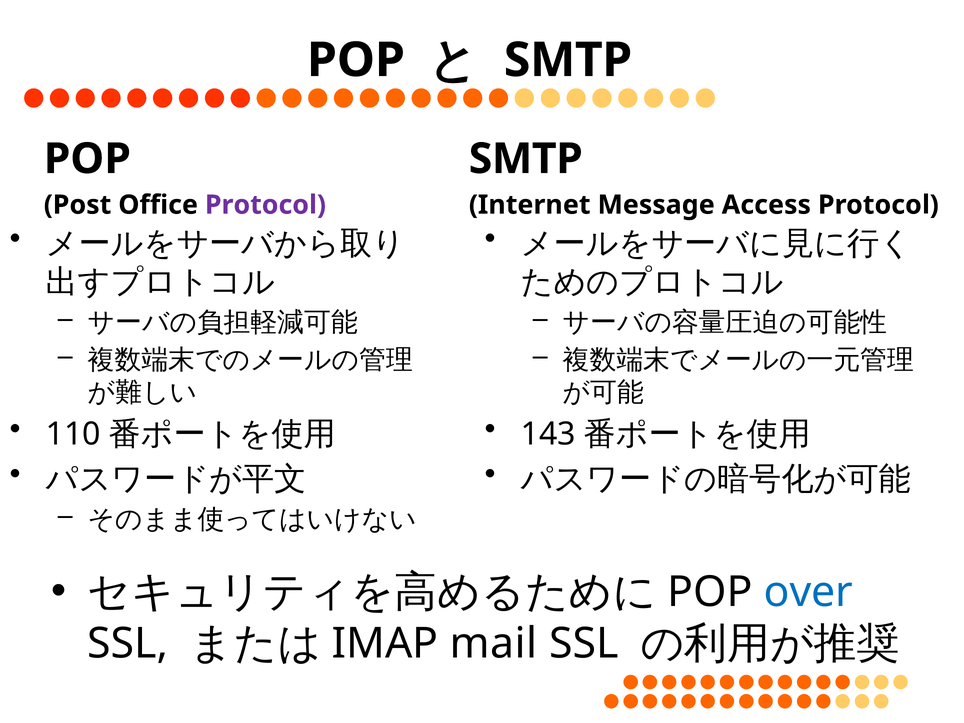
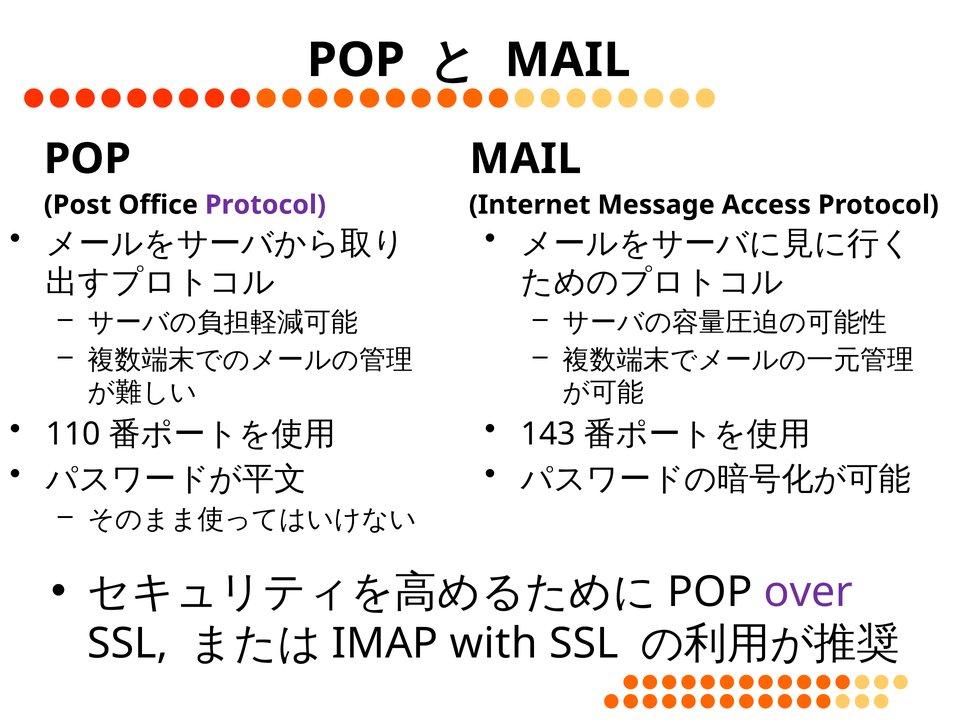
SMTP: SMTP -> MAIL (568, 60)
SMTP: SMTP -> MAIL (525, 159)
over colour: blue -> purple (808, 592)
mail: mail -> with (494, 644)
